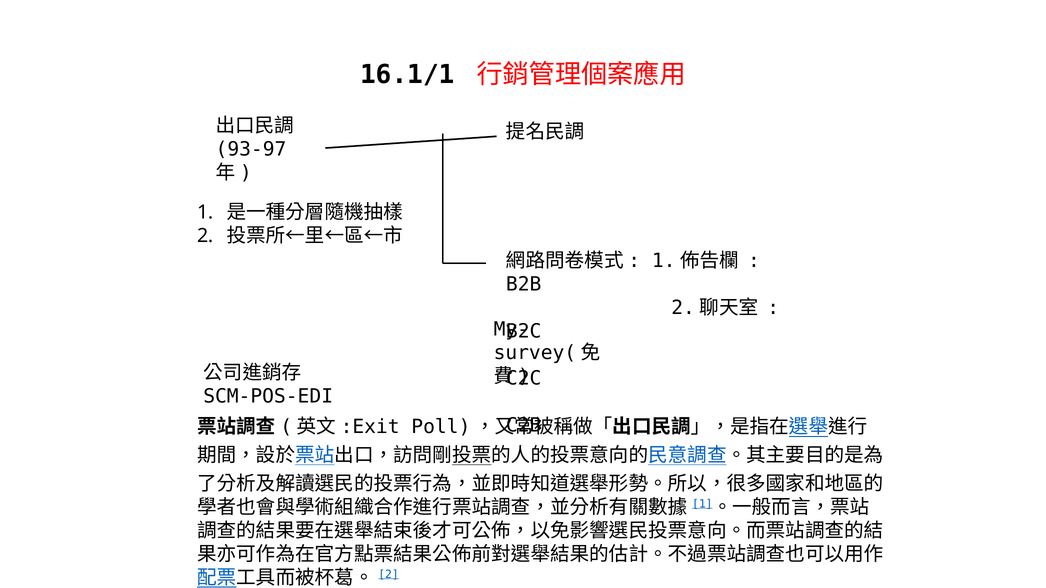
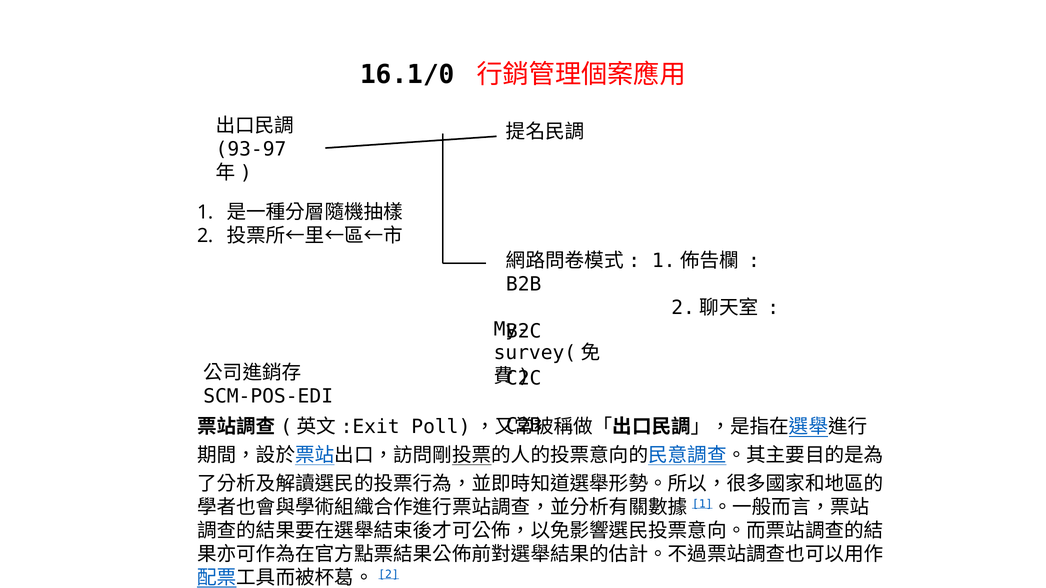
16.1/1: 16.1/1 -> 16.1/0 (407, 75)
